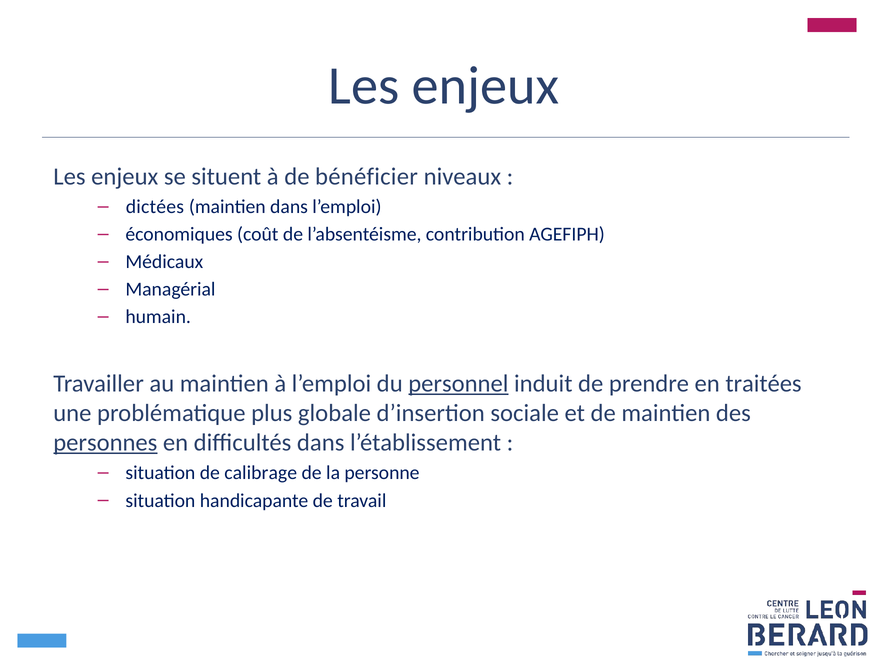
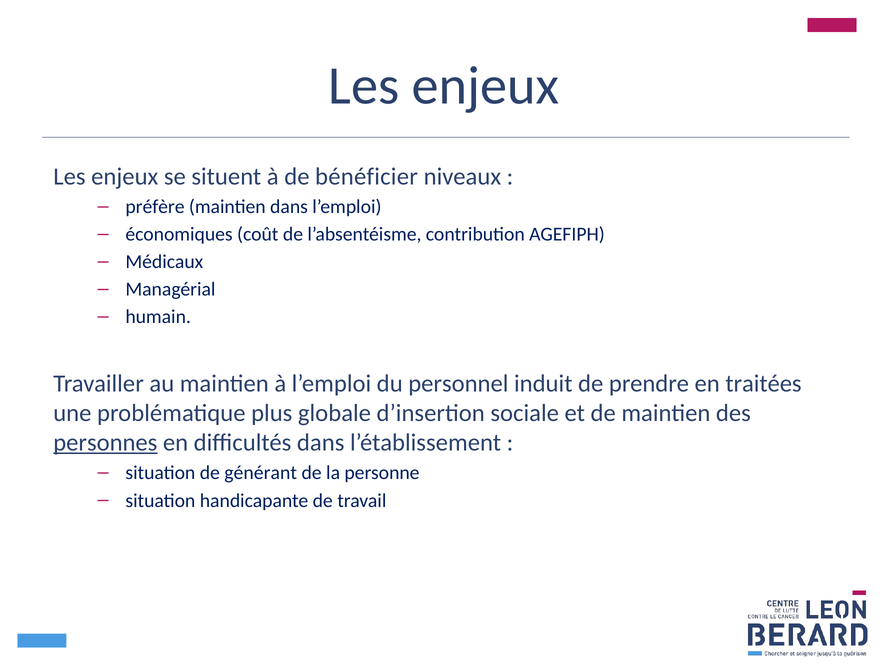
dictées: dictées -> préfère (155, 207)
personnel underline: present -> none (458, 383)
calibrage: calibrage -> générant (261, 473)
